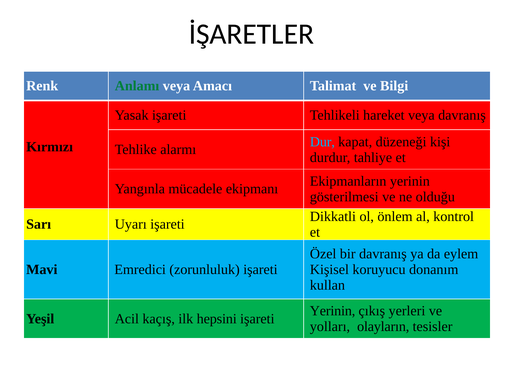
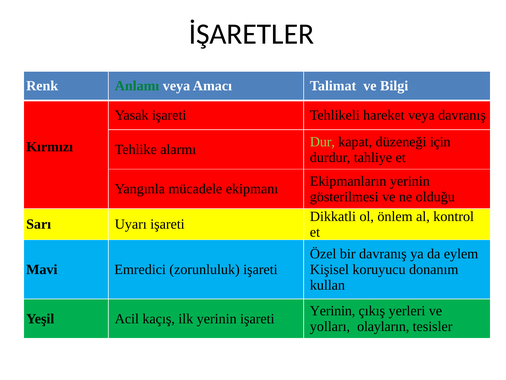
Dur colour: light blue -> light green (322, 142)
kişi: kişi -> için (440, 142)
ilk hepsini: hepsini -> yerinin (217, 318)
